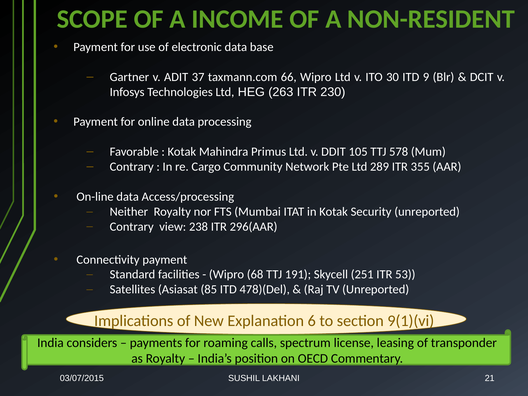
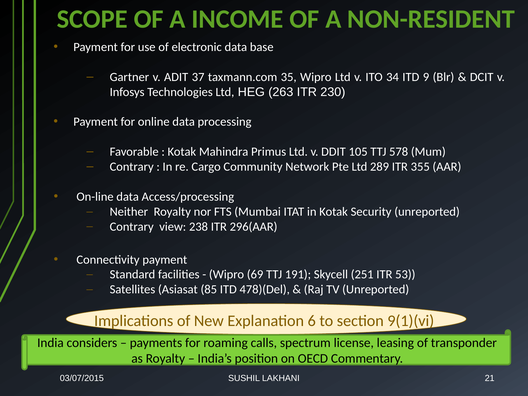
66: 66 -> 35 (289, 77)
30: 30 -> 34 (392, 77)
68: 68 -> 69 (255, 275)
